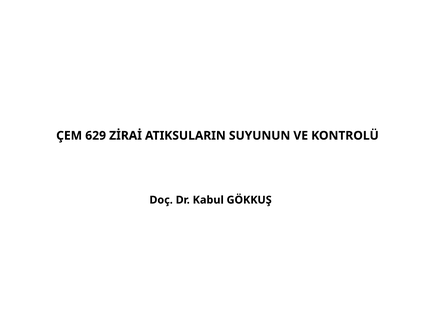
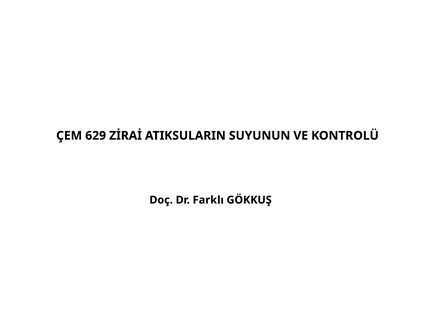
Kabul: Kabul -> Farklı (208, 199)
